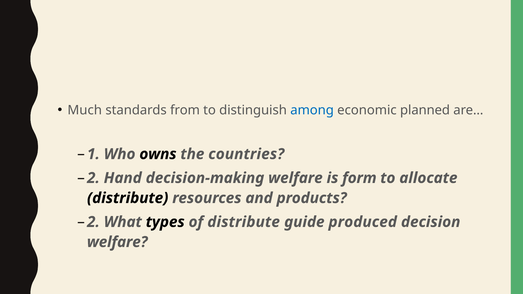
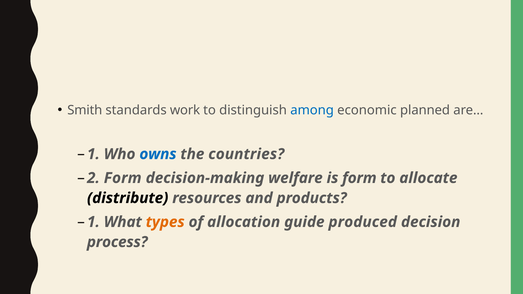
Much: Much -> Smith (85, 110)
from: from -> work (185, 110)
owns colour: black -> blue (158, 154)
2 Hand: Hand -> Form (123, 178)
2: 2 -> 1 (93, 222)
types colour: black -> orange (165, 222)
of distribute: distribute -> allocation (244, 222)
welfare: welfare -> process (117, 242)
